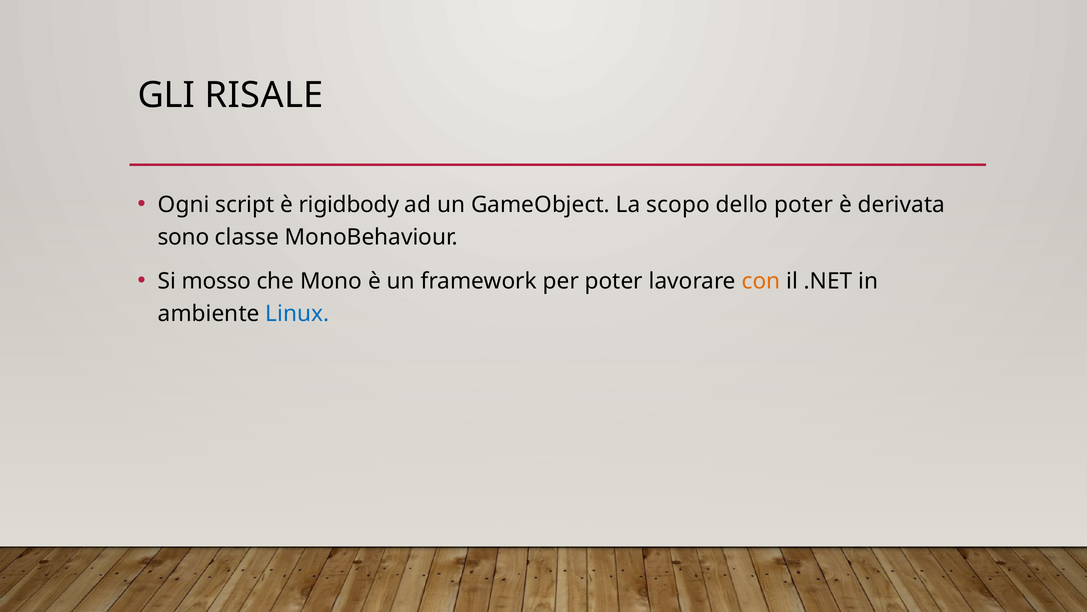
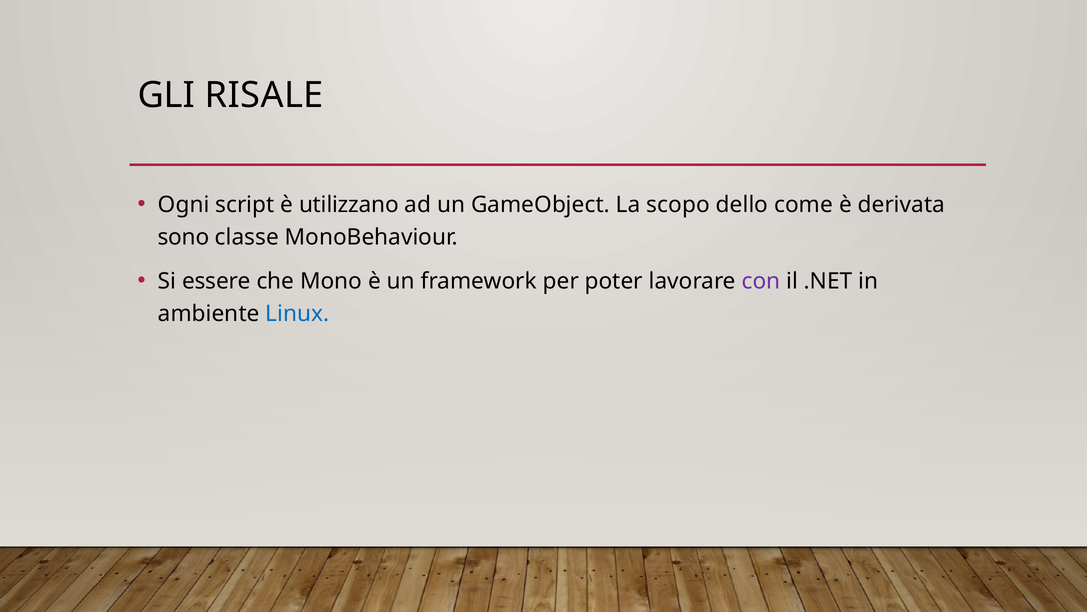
rigidbody: rigidbody -> utilizzano (349, 204)
dello poter: poter -> come (804, 204)
mosso: mosso -> essere (216, 281)
con colour: orange -> purple (761, 281)
